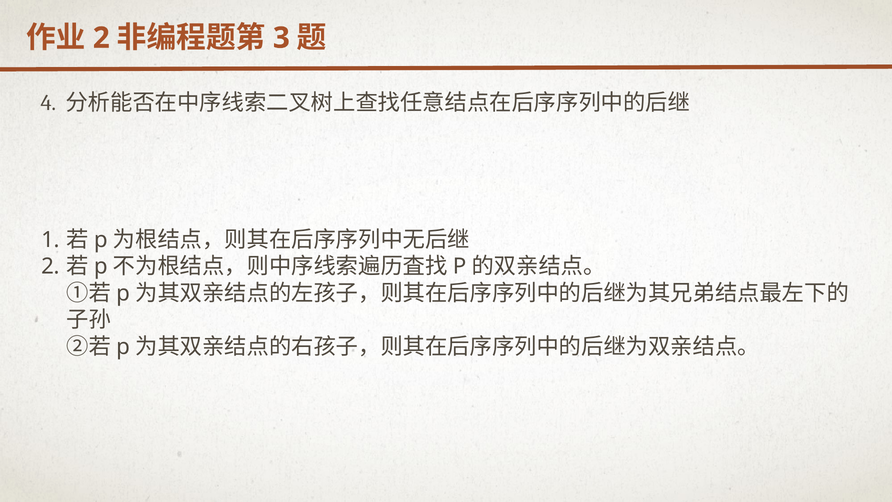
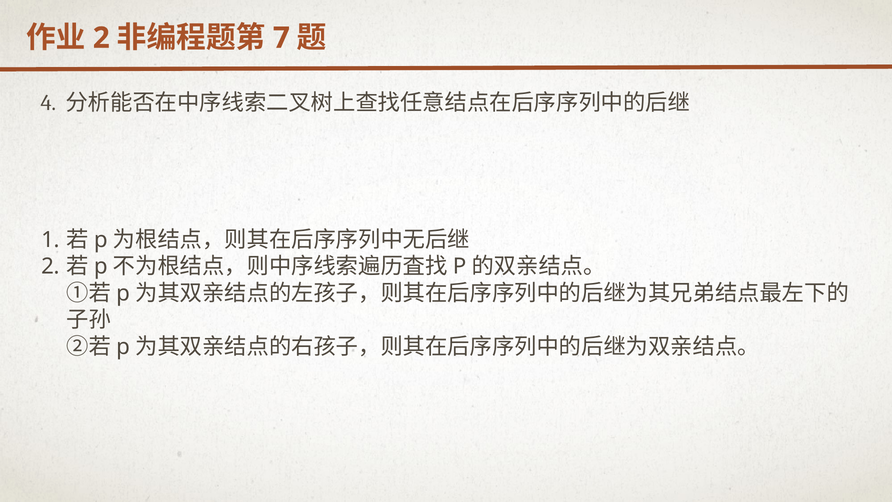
3: 3 -> 7 (281, 38)
